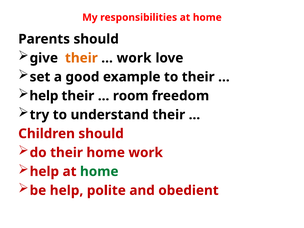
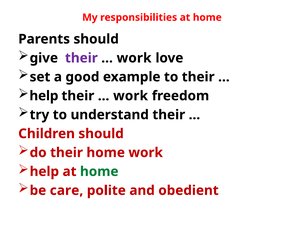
their colour: orange -> purple (81, 58)
room: room -> work (131, 96)
be help: help -> care (67, 190)
